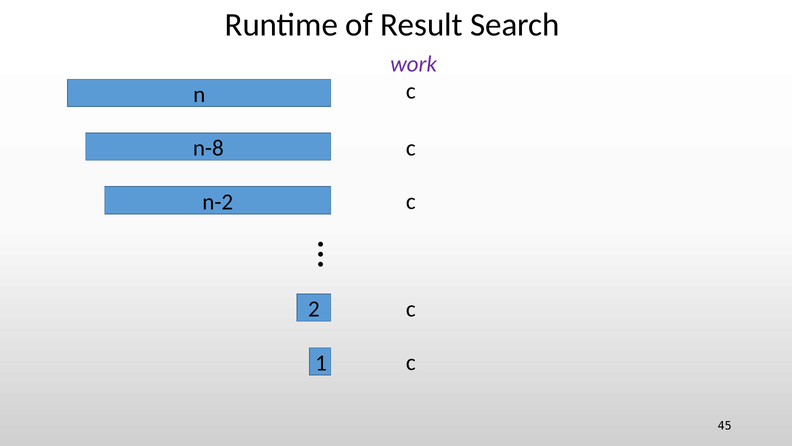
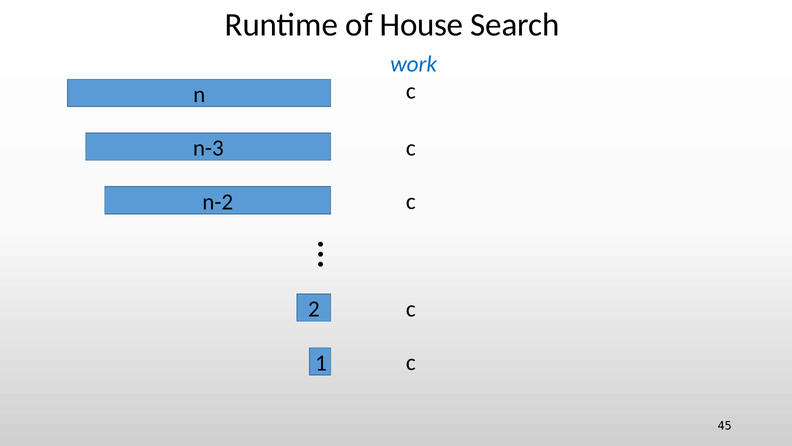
Result: Result -> House (422, 25)
work colour: purple -> blue (414, 64)
n-8: n-8 -> n-3 (208, 148)
